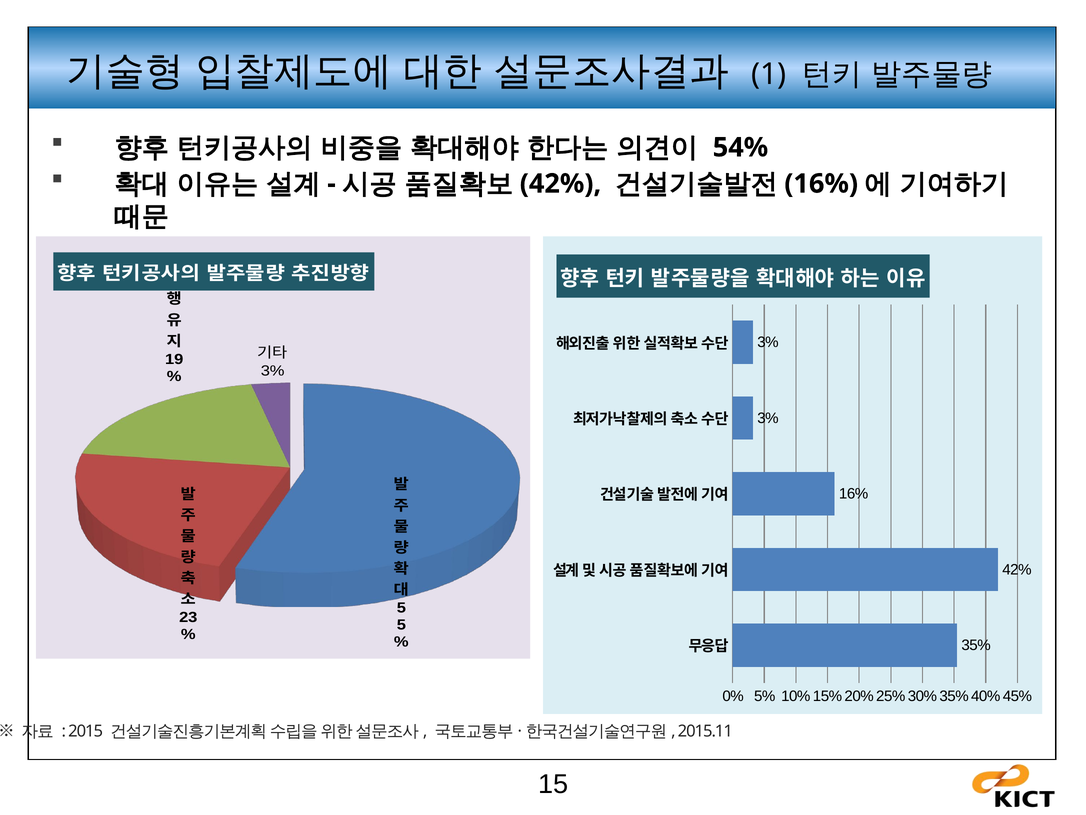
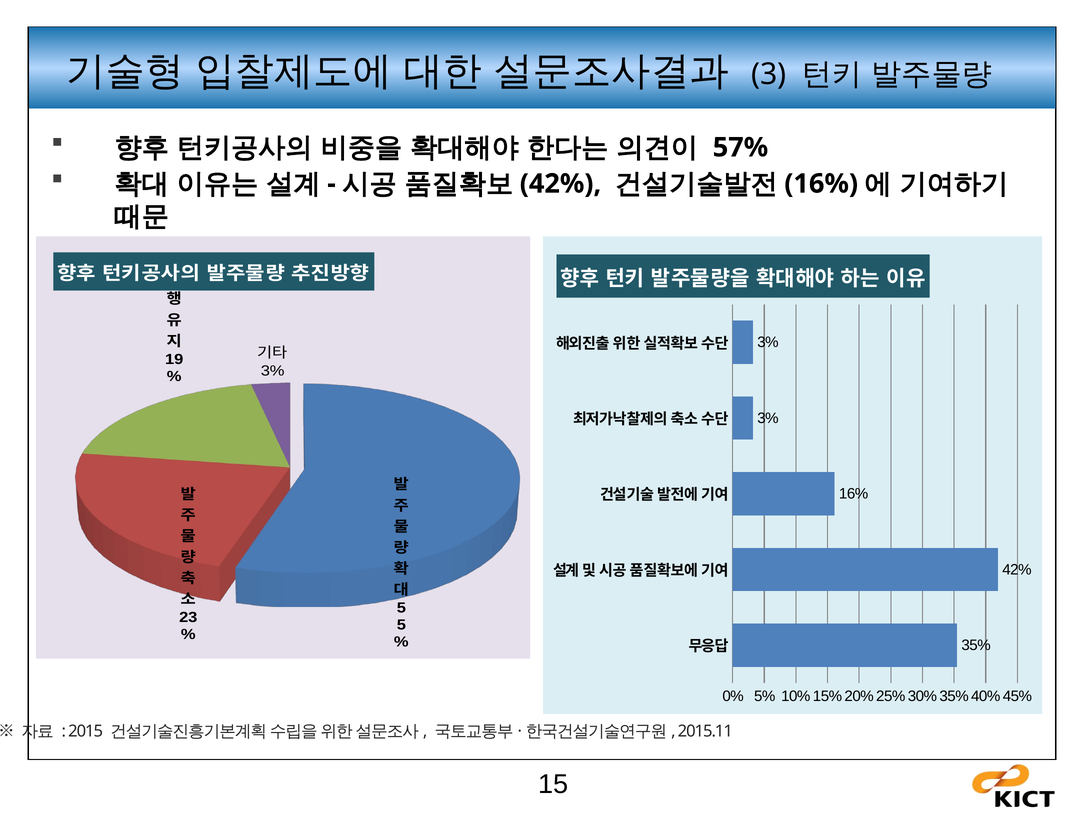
1: 1 -> 3 (769, 74)
54%: 54% -> 57% (740, 147)
